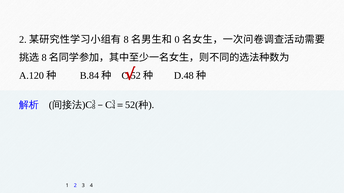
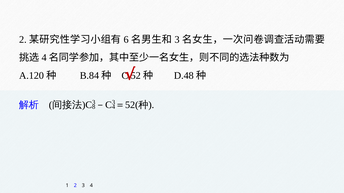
8: 8 -> 6 (126, 40)
0: 0 -> 3 (177, 40)
8: 8 -> 4 (44, 58)
